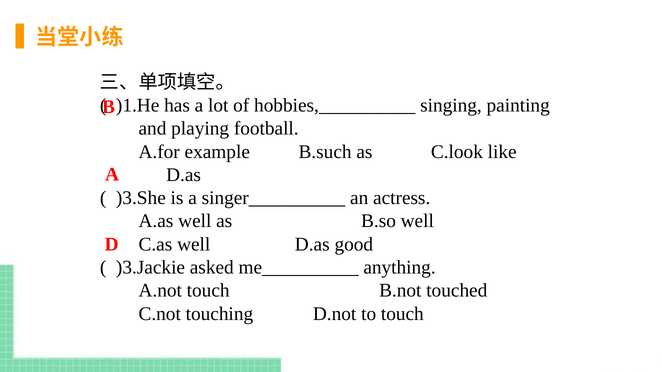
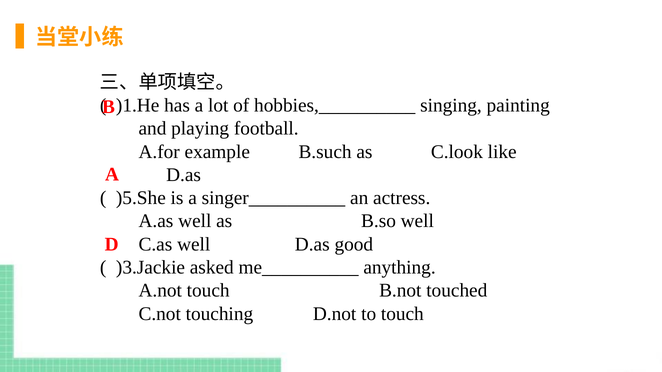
)3.She: )3.She -> )5.She (141, 198)
